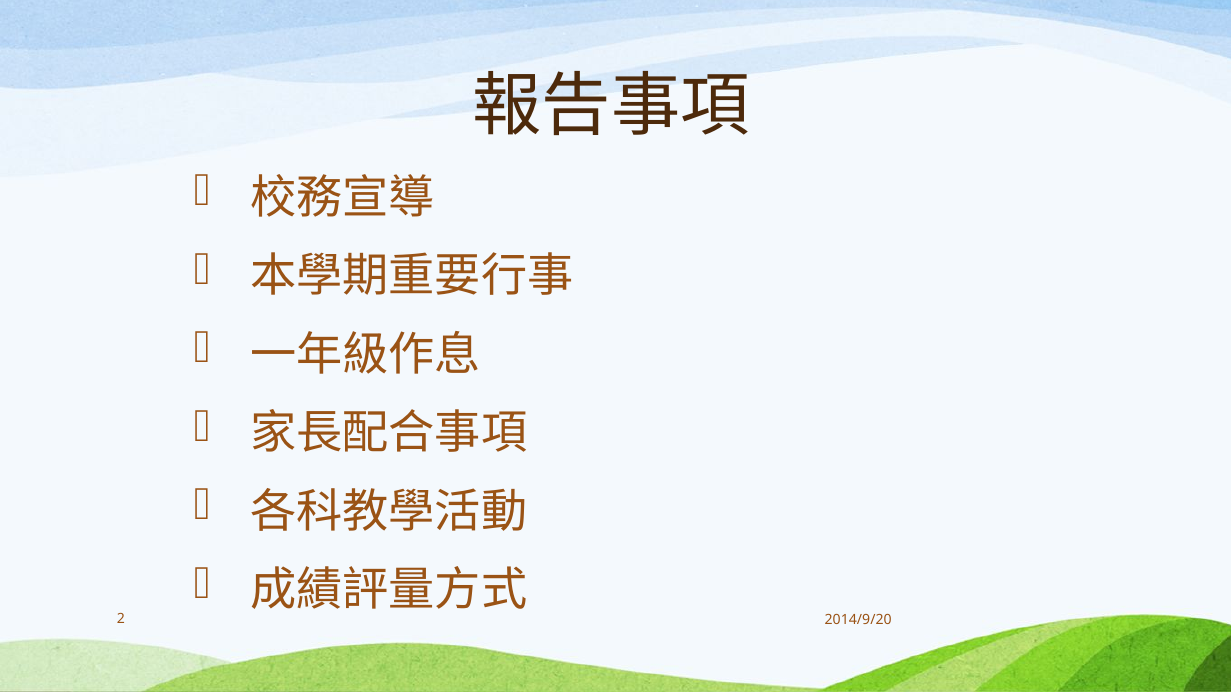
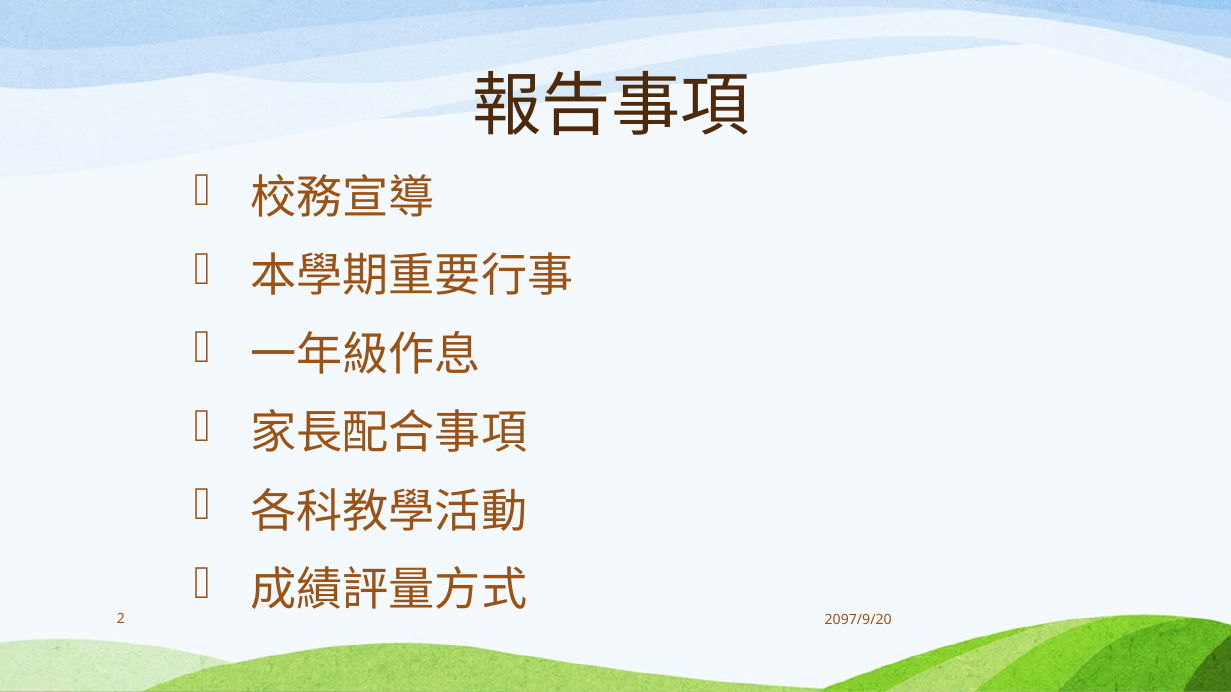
2014/9/20: 2014/9/20 -> 2097/9/20 (858, 620)
